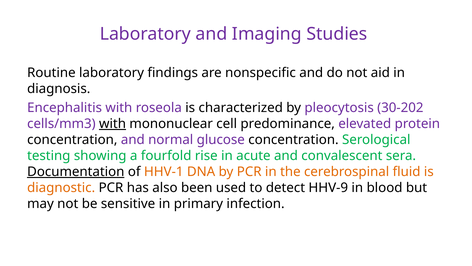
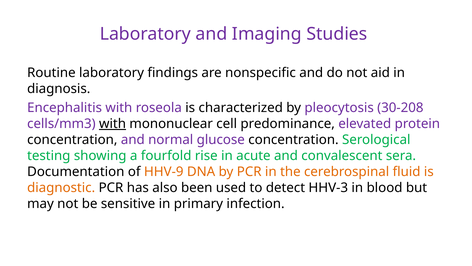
30-202: 30-202 -> 30-208 (400, 108)
Documentation underline: present -> none (76, 172)
HHV-1: HHV-1 -> HHV-9 (164, 172)
HHV-9: HHV-9 -> HHV-3 (328, 188)
